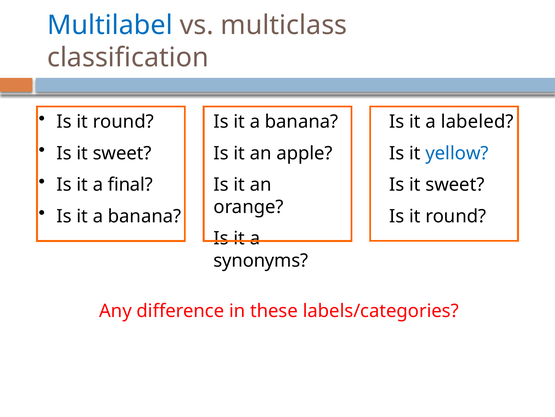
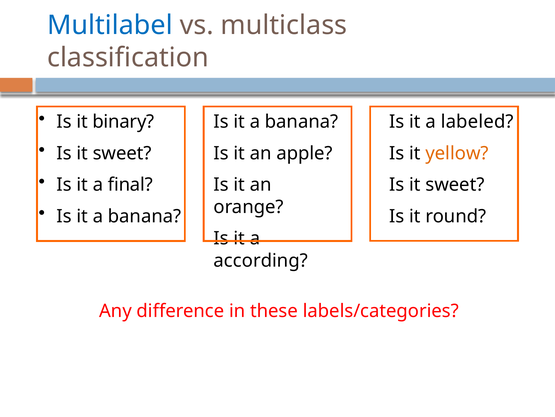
round: round -> binary (123, 121)
yellow colour: blue -> orange (457, 153)
synonyms: synonyms -> according (261, 260)
